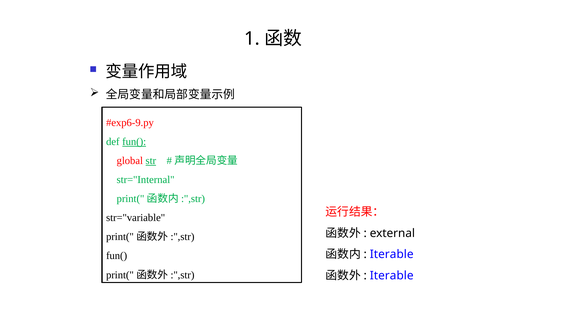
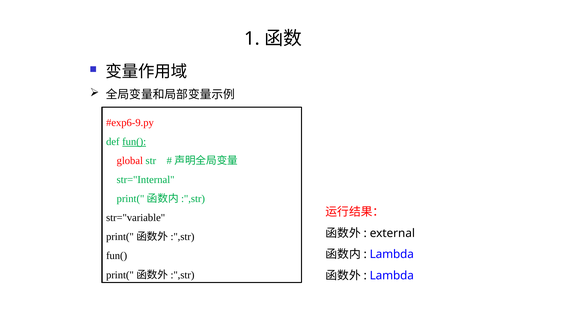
str underline: present -> none (151, 161)
Iterable: Iterable -> Lambda (392, 254)
Iterable: Iterable -> Lambda (392, 275)
